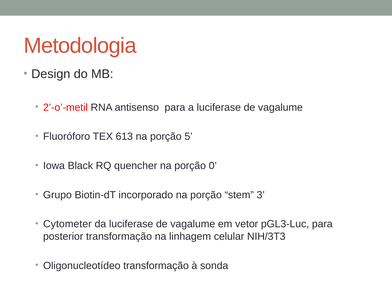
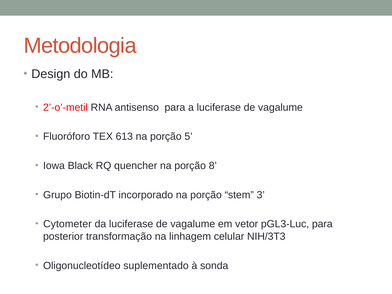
0: 0 -> 8 (213, 166)
Oligonucleotídeo transformação: transformação -> suplementado (156, 266)
